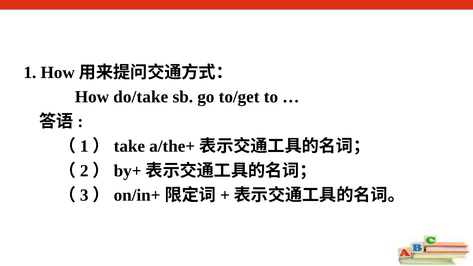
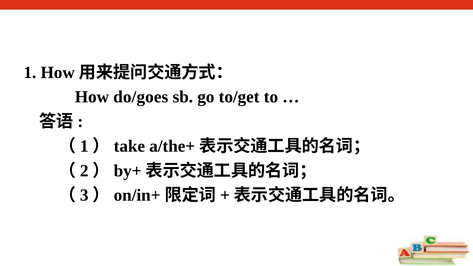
do/take: do/take -> do/goes (141, 97)
